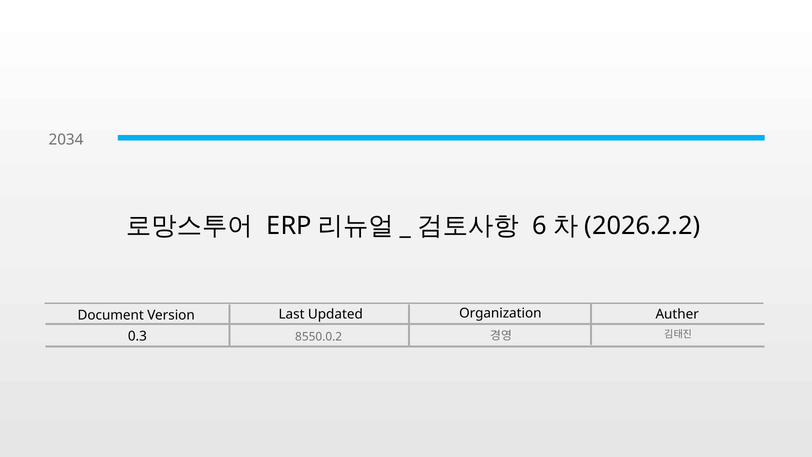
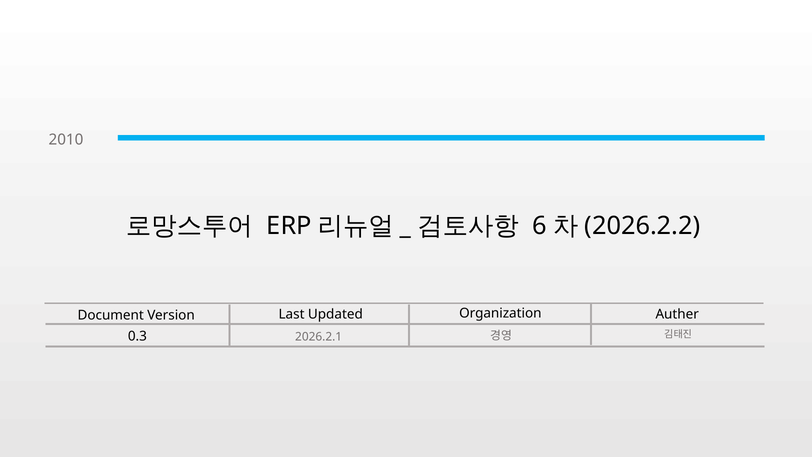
2034: 2034 -> 2010 (66, 140)
8550.0.2: 8550.0.2 -> 2026.2.1 (319, 337)
